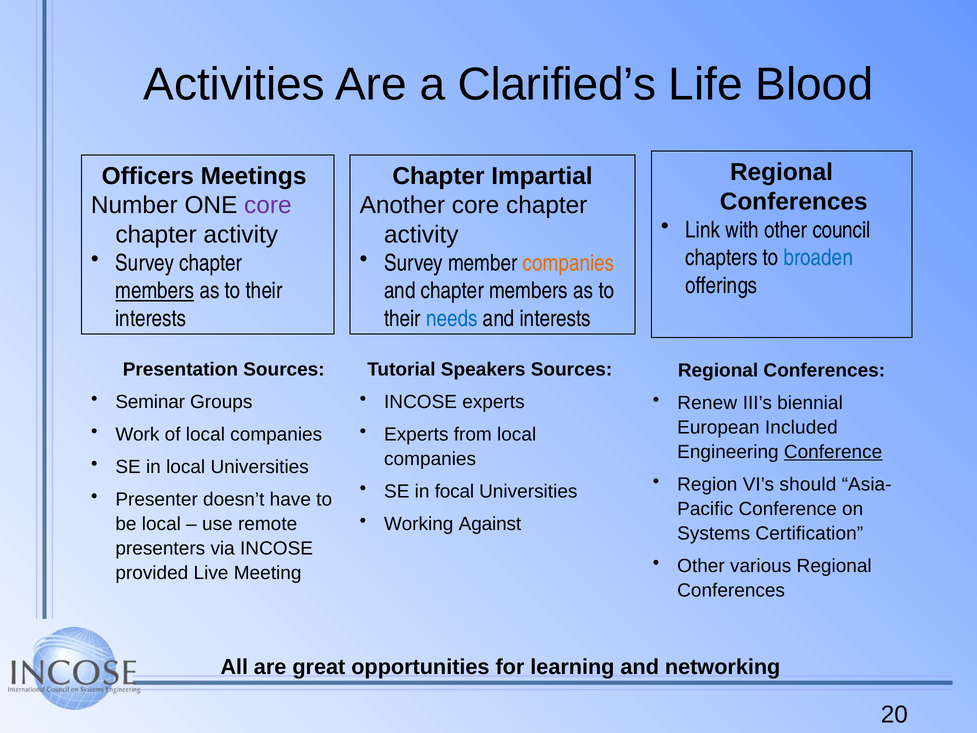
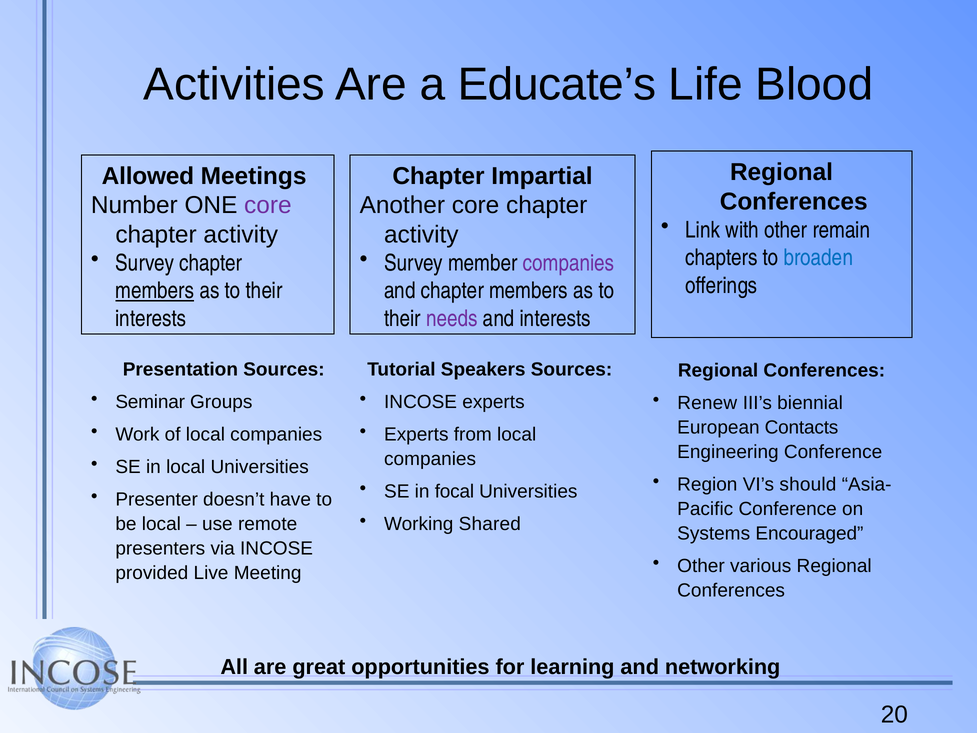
Clarified’s: Clarified’s -> Educate’s (557, 85)
Officers: Officers -> Allowed (148, 176)
council: council -> remain (841, 230)
companies colour: orange -> purple (569, 263)
needs colour: blue -> purple (452, 318)
Included: Included -> Contacts (802, 427)
Conference underline: present -> none (833, 452)
Against: Against -> Shared (490, 524)
Certification: Certification -> Encouraged (809, 533)
